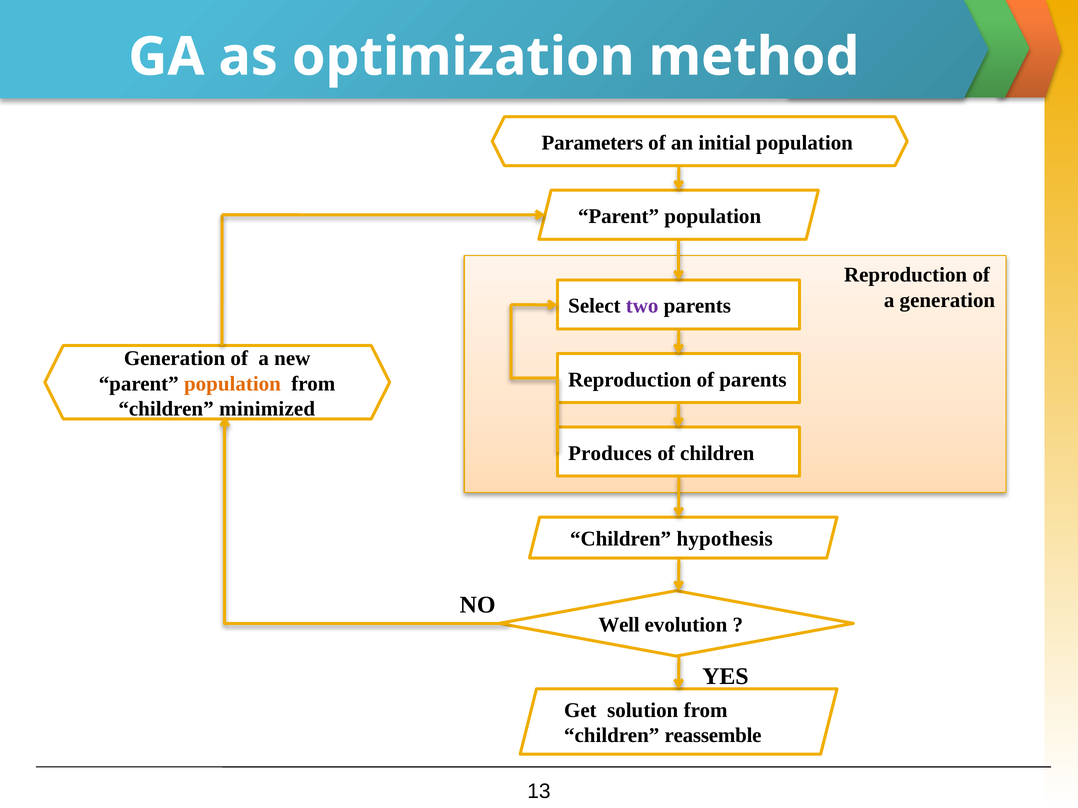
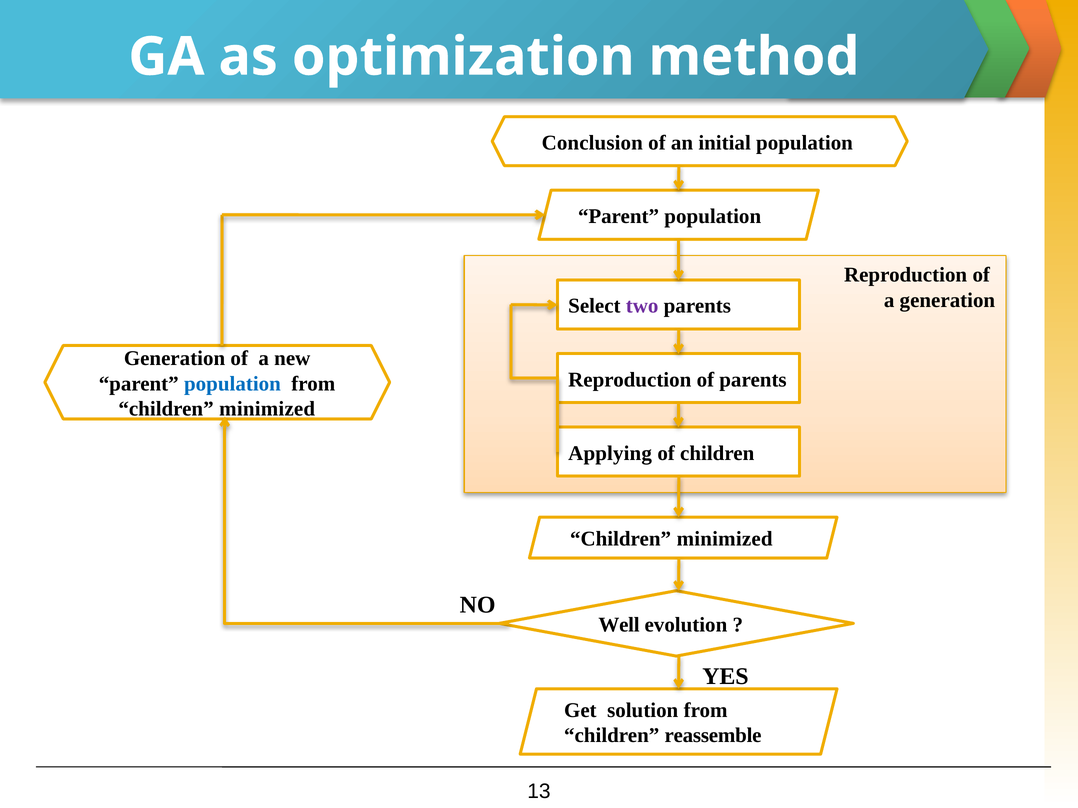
Parameters: Parameters -> Conclusion (592, 143)
population colour: orange -> blue (232, 384)
Produces: Produces -> Applying (610, 453)
hypothesis: hypothesis -> minimized (725, 539)
